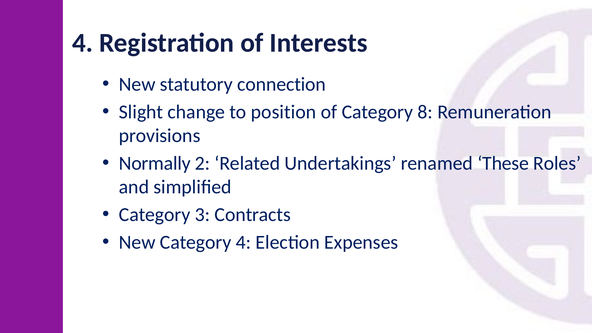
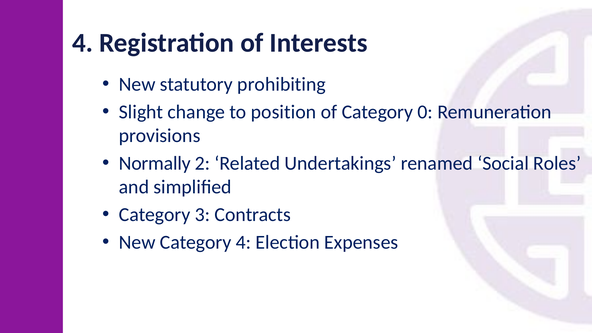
connection: connection -> prohibiting (282, 84)
8: 8 -> 0 (425, 112)
These: These -> Social (503, 163)
